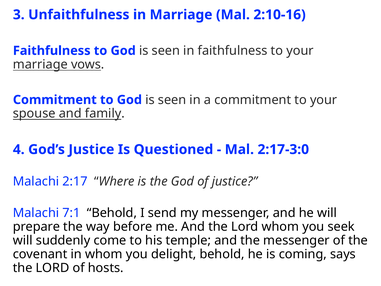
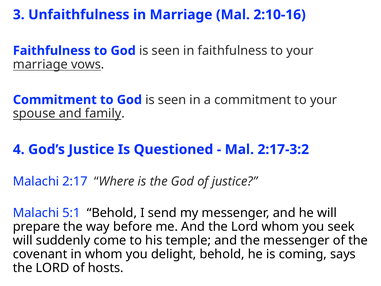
2:17-3:0: 2:17-3:0 -> 2:17-3:2 (283, 149)
7:1: 7:1 -> 5:1 (71, 213)
